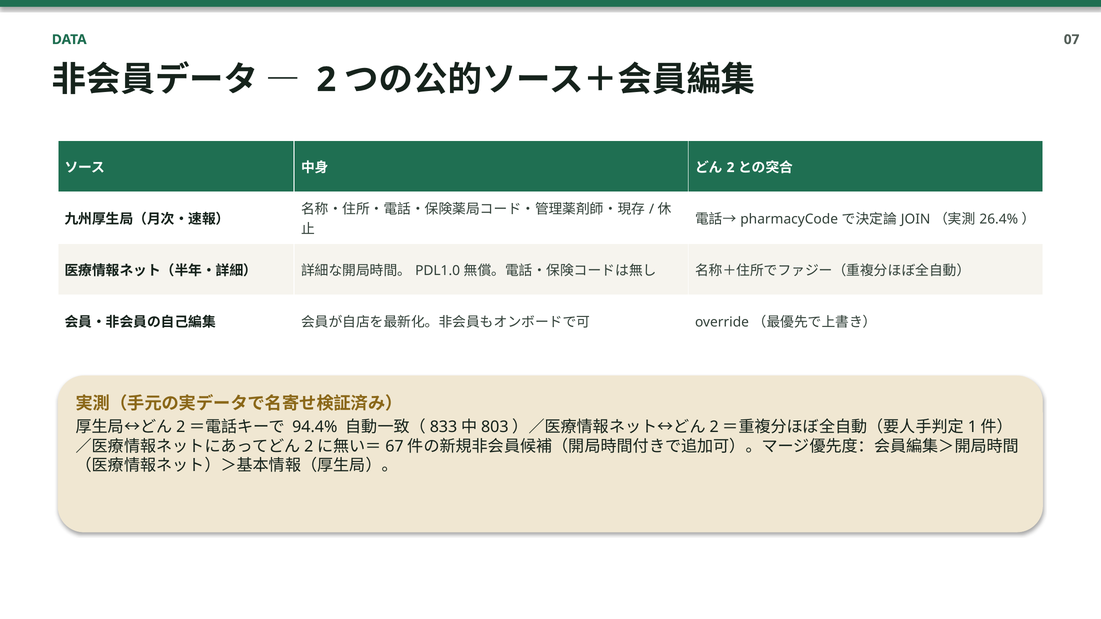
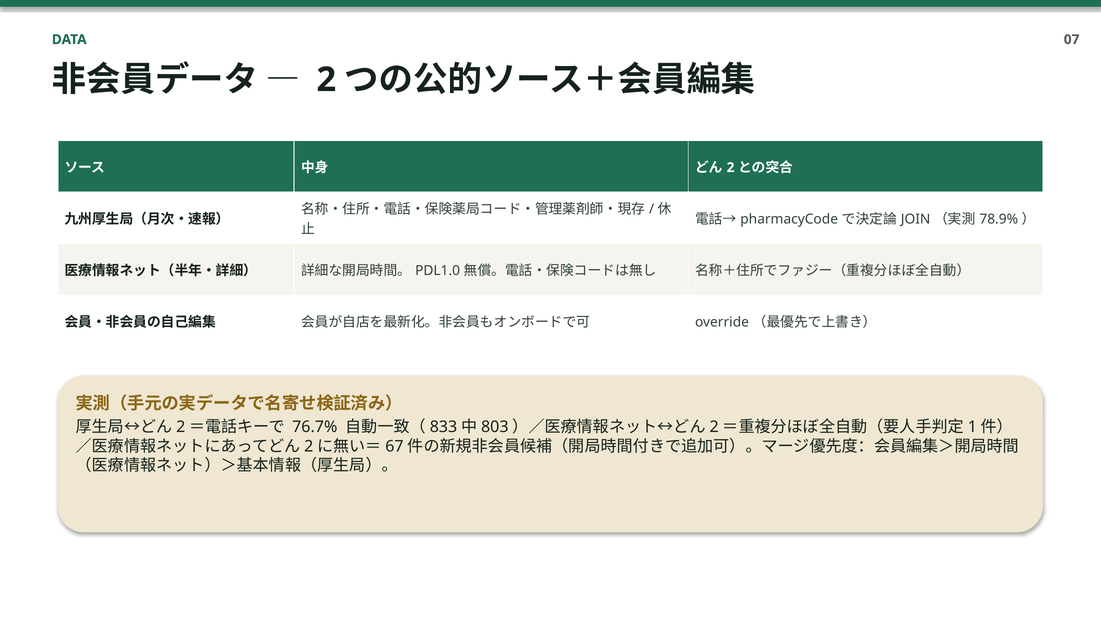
26.4%: 26.4% -> 78.9% (999, 219)
94.4%: 94.4% -> 76.7% (315, 427)
